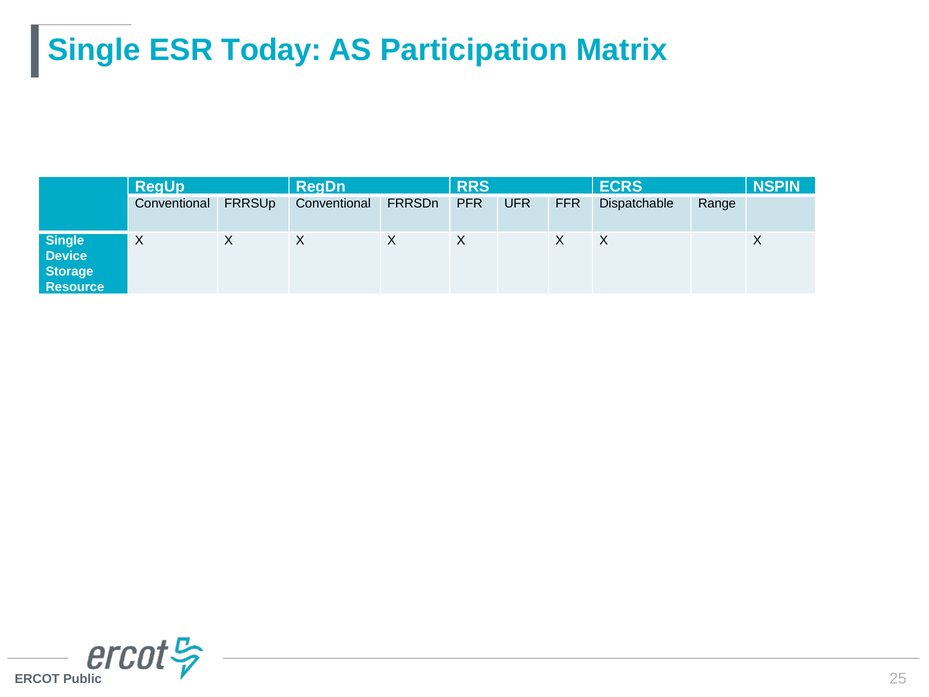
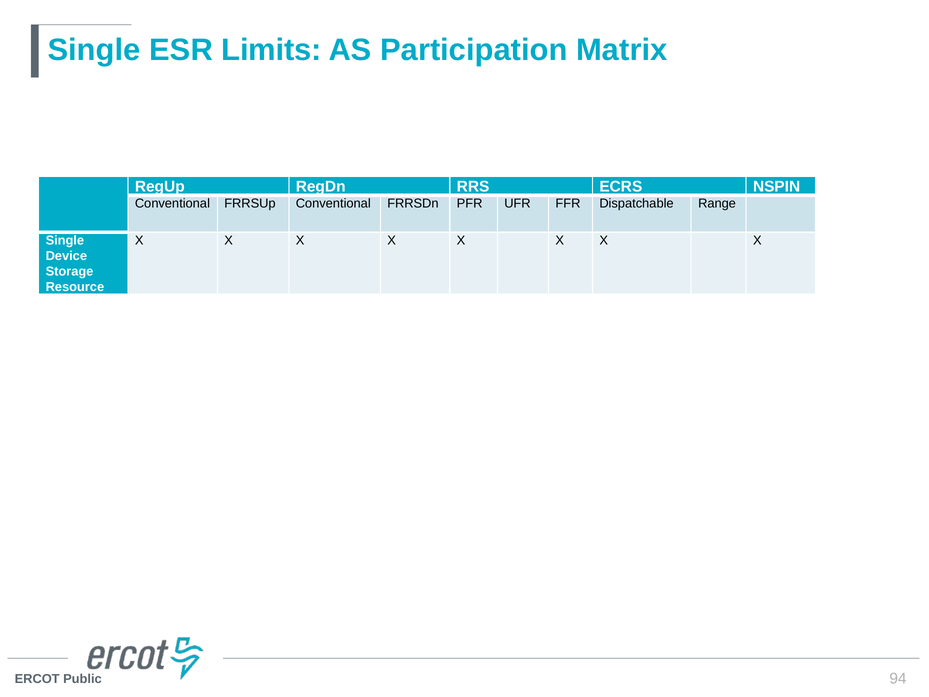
Today: Today -> Limits (271, 50)
25: 25 -> 94 (898, 678)
